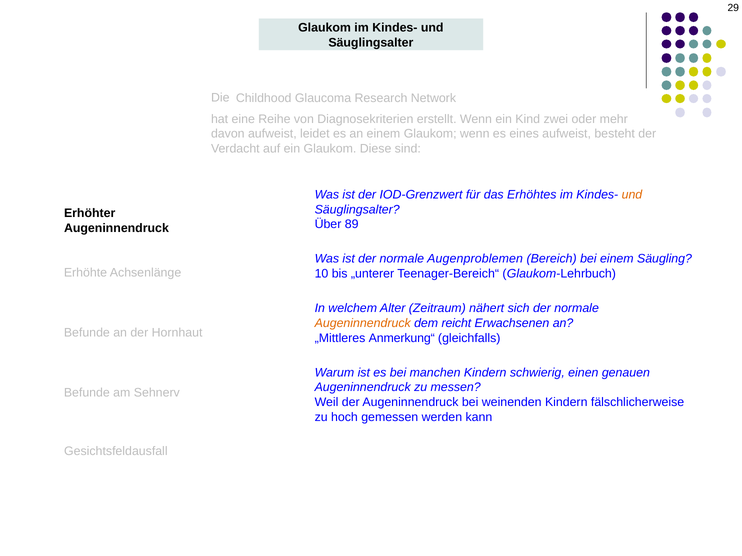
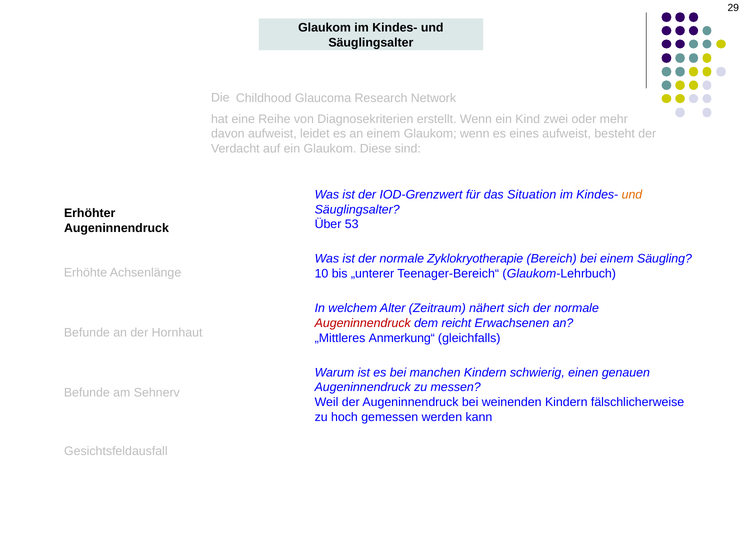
Erhöhtes: Erhöhtes -> Situation (532, 195)
89: 89 -> 53 (352, 224)
Augenproblemen: Augenproblemen -> Zyklokryotherapie (475, 259)
Augeninnendruck colour: orange -> red (363, 323)
